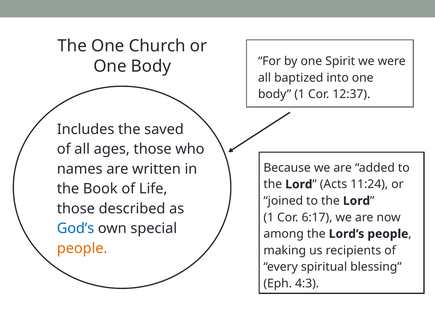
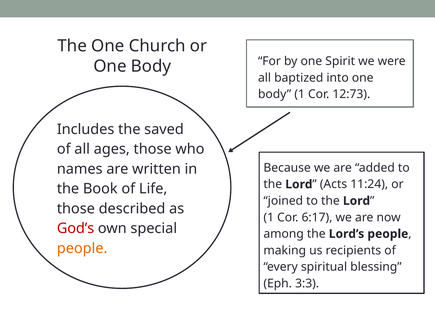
12:37: 12:37 -> 12:73 (351, 94)
God’s colour: blue -> red (76, 229)
4:3: 4:3 -> 3:3 (307, 284)
